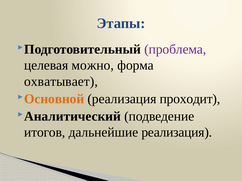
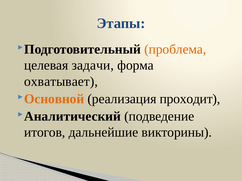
проблема colour: purple -> orange (175, 49)
можно: можно -> задачи (93, 66)
дальнейшие реализация: реализация -> викторины (177, 133)
